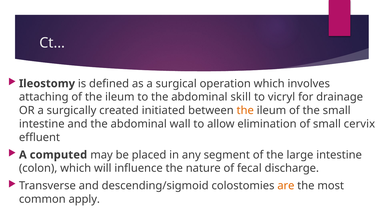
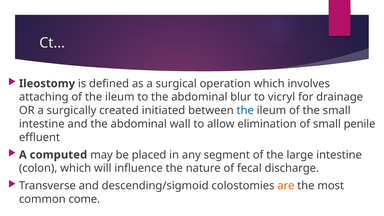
skill: skill -> blur (241, 97)
the colour: orange -> blue (245, 110)
cervix: cervix -> penile (360, 124)
apply: apply -> come (84, 199)
